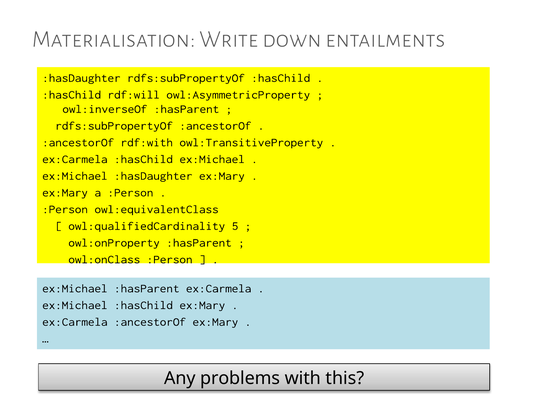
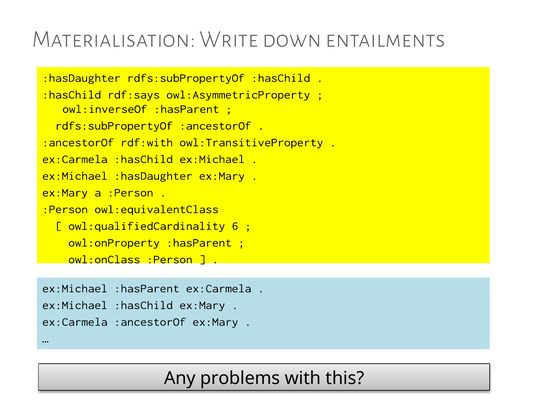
rdf:will: rdf:will -> rdf:says (134, 95)
5: 5 -> 6 (235, 226)
